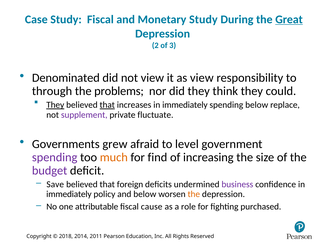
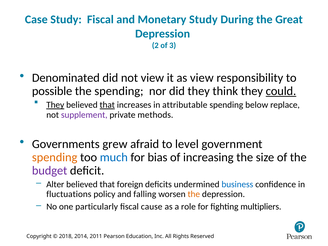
Great underline: present -> none (289, 19)
through: through -> possible (52, 91)
the problems: problems -> spending (119, 91)
could underline: none -> present (281, 91)
increases in immediately: immediately -> attributable (185, 105)
fluctuate: fluctuate -> methods (155, 115)
spending colour: purple -> orange (55, 157)
much colour: orange -> blue (114, 157)
find: find -> bias (157, 157)
Save: Save -> Alter (55, 184)
business colour: purple -> blue (237, 184)
immediately: immediately -> fluctuations (69, 194)
and below: below -> falling (145, 194)
attributable: attributable -> particularly (97, 207)
purchased: purchased -> multipliers (261, 207)
